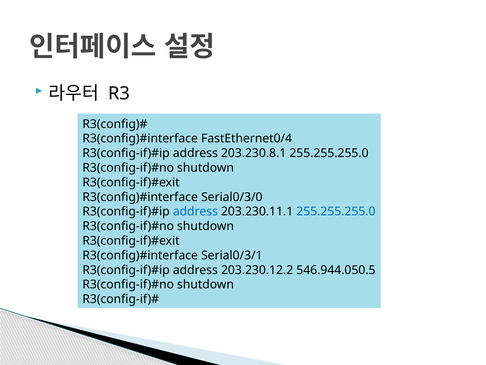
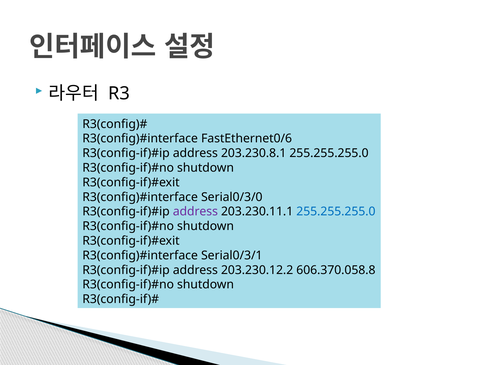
FastEthernet0/4: FastEthernet0/4 -> FastEthernet0/6 (247, 138)
address colour: blue -> purple (195, 211)
546.944.050.5: 546.944.050.5 -> 606.370.058.8 (336, 270)
